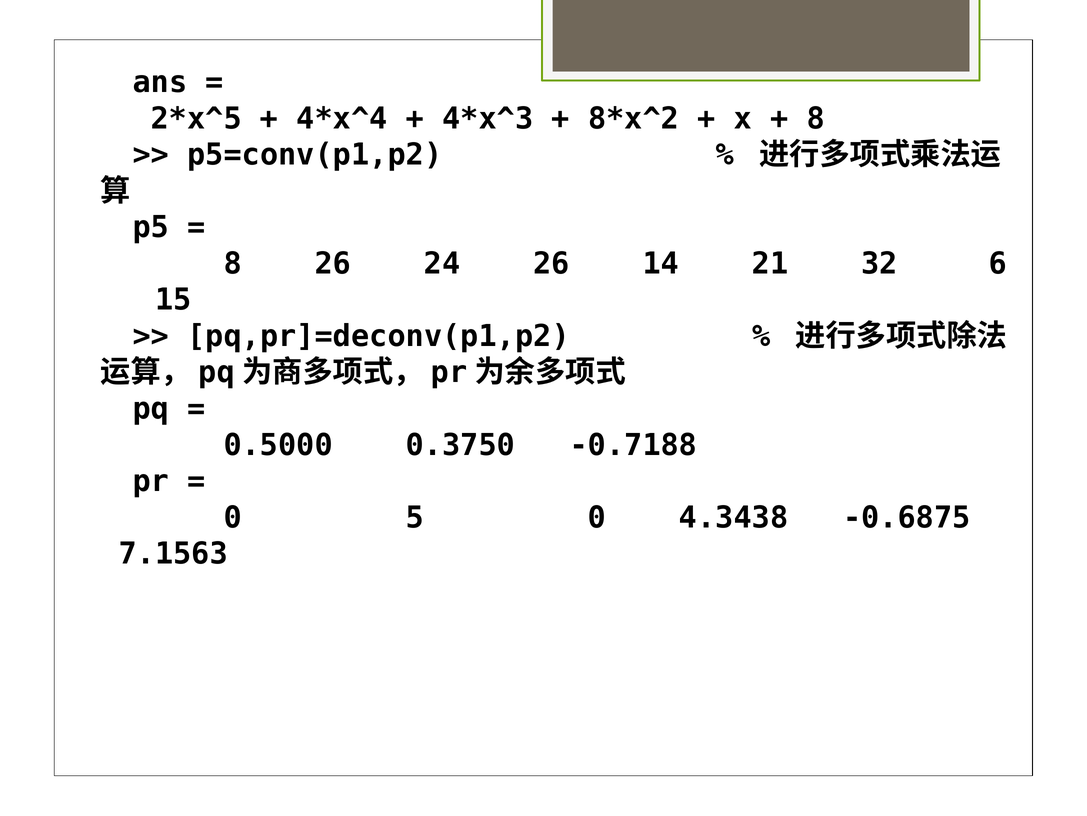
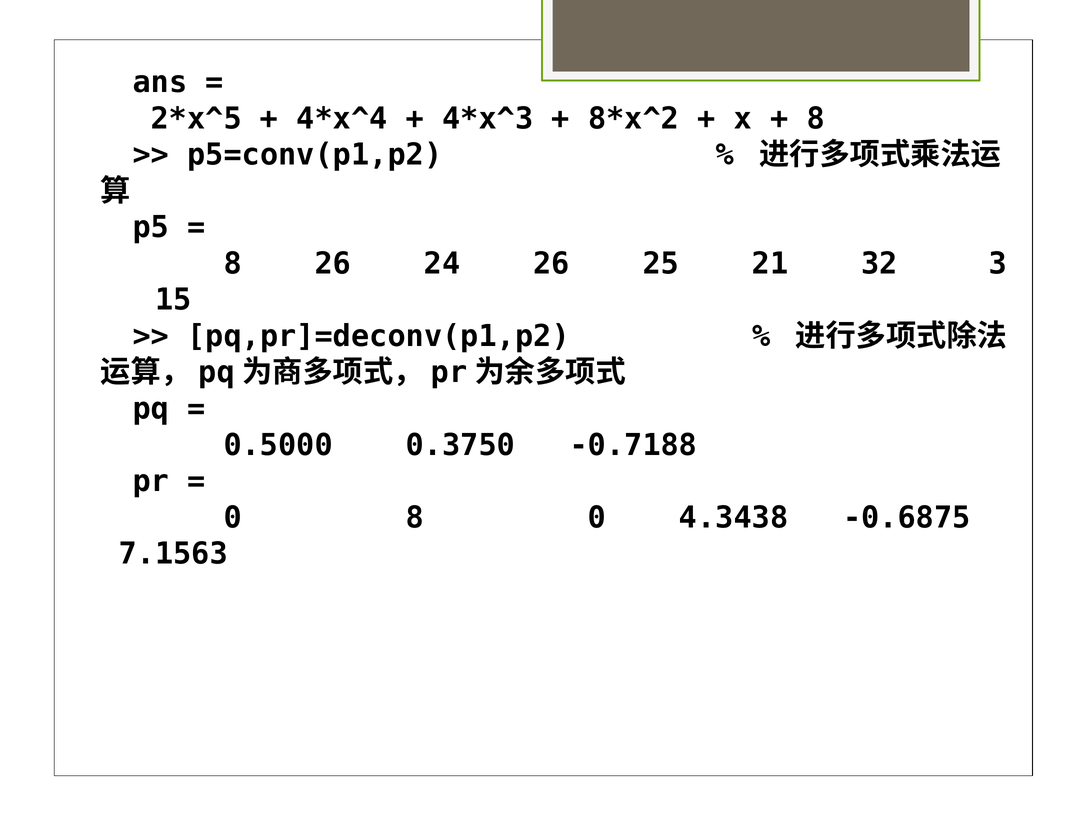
14: 14 -> 25 (661, 263)
6: 6 -> 3 (998, 263)
0 5: 5 -> 8 (415, 517)
